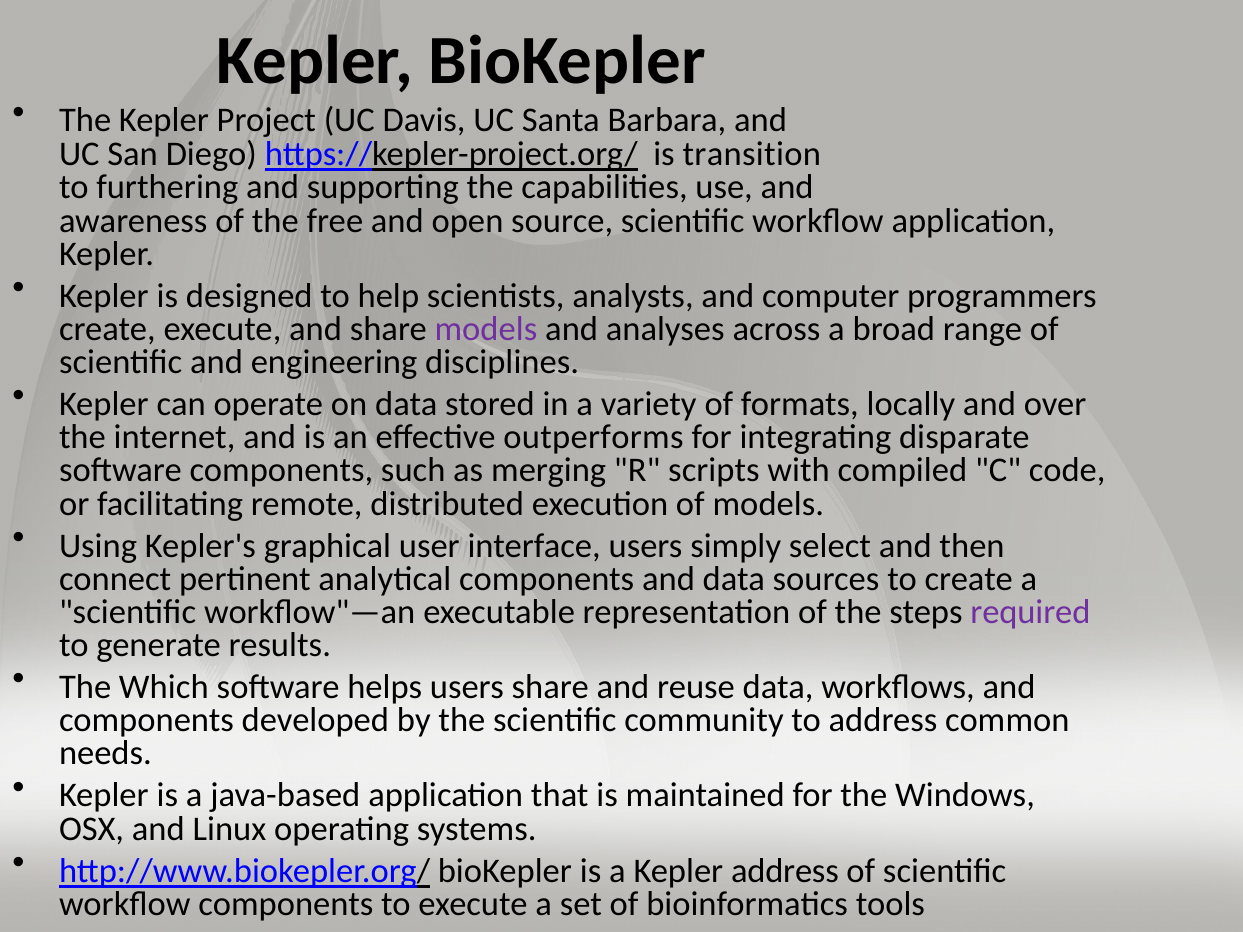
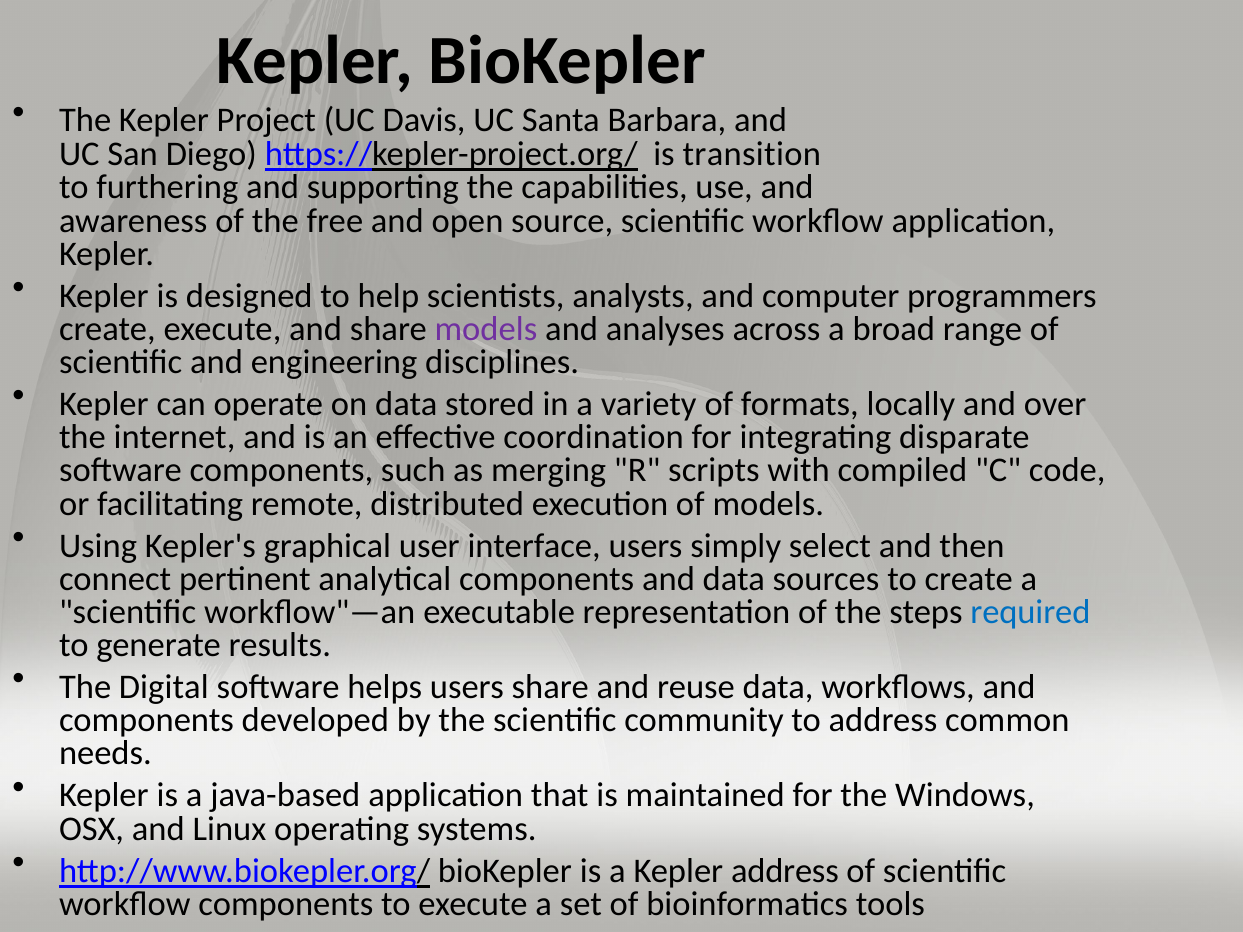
outperforms: outperforms -> coordination (594, 437)
required colour: purple -> blue (1030, 612)
Which: Which -> Digital (164, 687)
